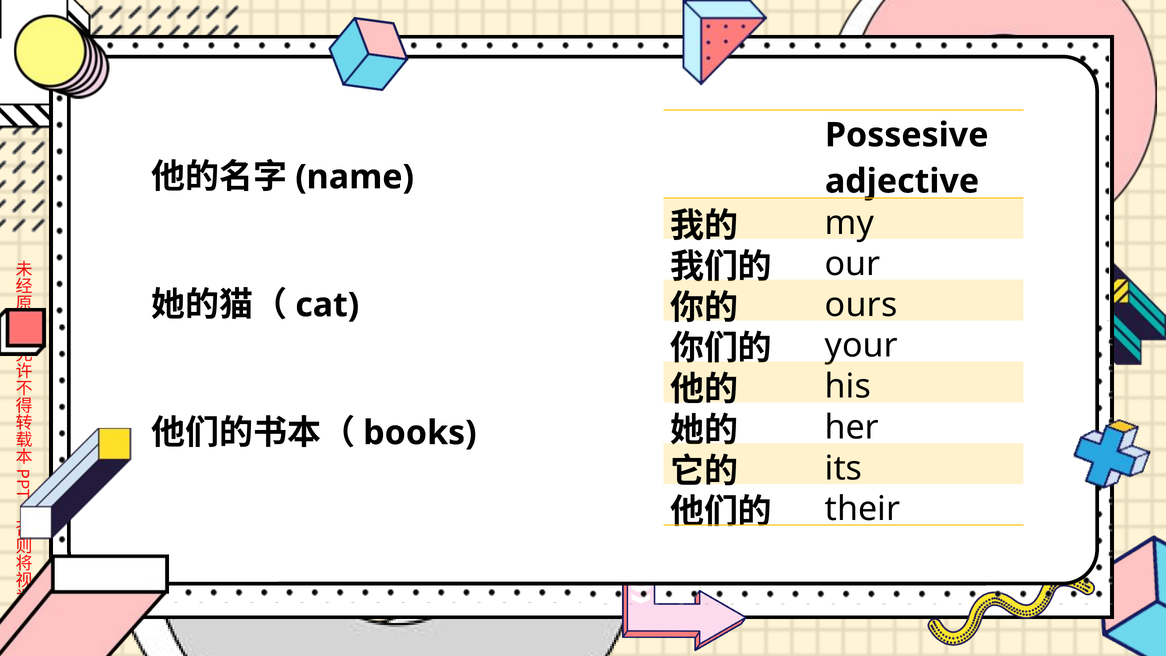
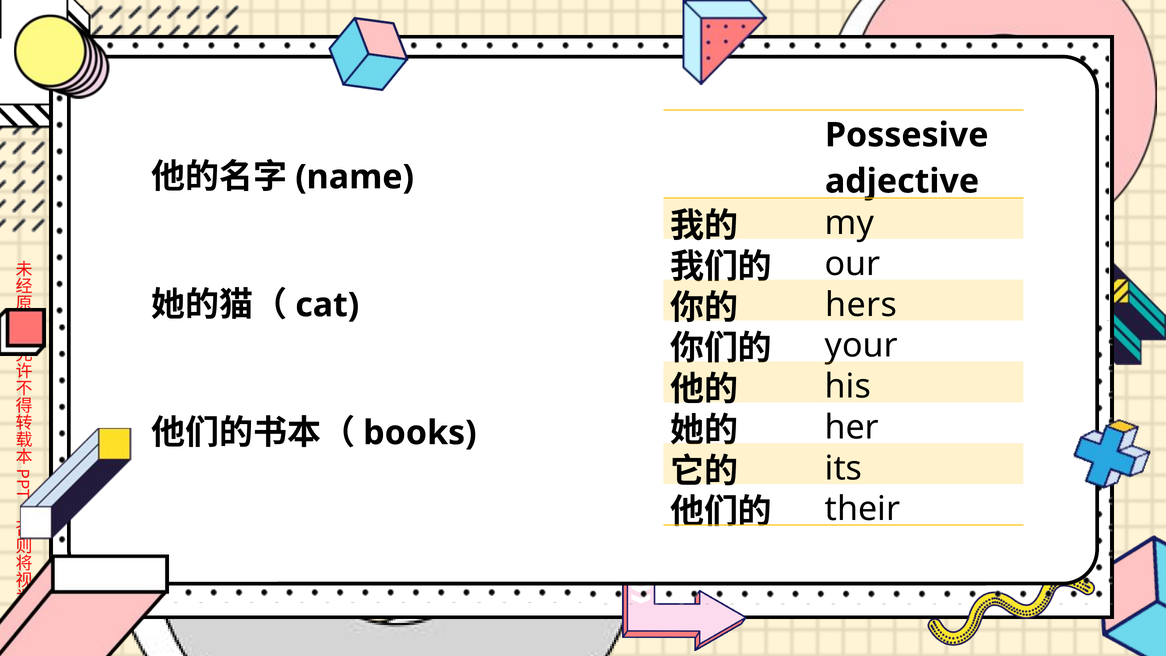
ours: ours -> hers (861, 305)
